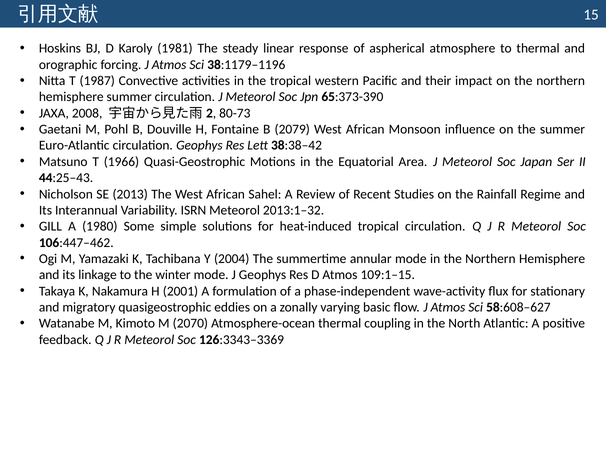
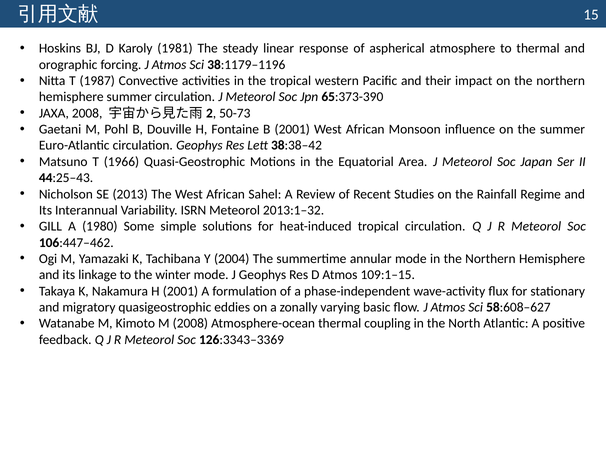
80-73: 80-73 -> 50-73 (235, 113)
B 2079: 2079 -> 2001 (292, 129)
M 2070: 2070 -> 2008 (190, 323)
